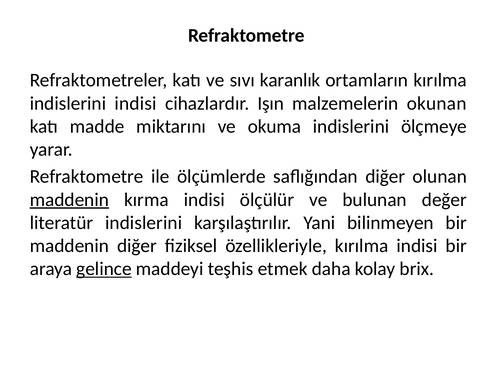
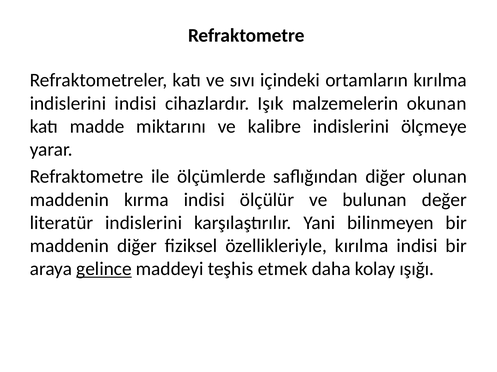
karanlık: karanlık -> içindeki (290, 80)
Işın: Işın -> Işık (271, 104)
okuma: okuma -> kalibre (274, 127)
maddenin underline: present -> none (69, 200)
brix: brix -> ışığı (417, 269)
